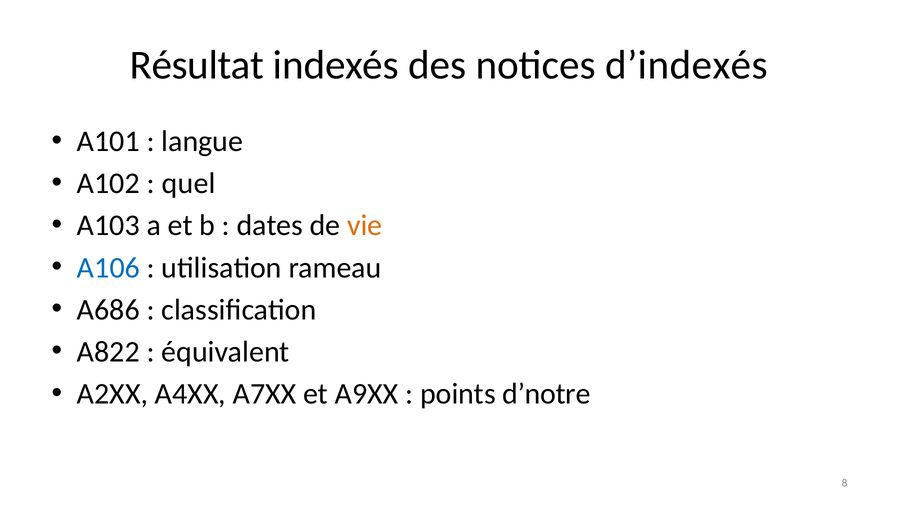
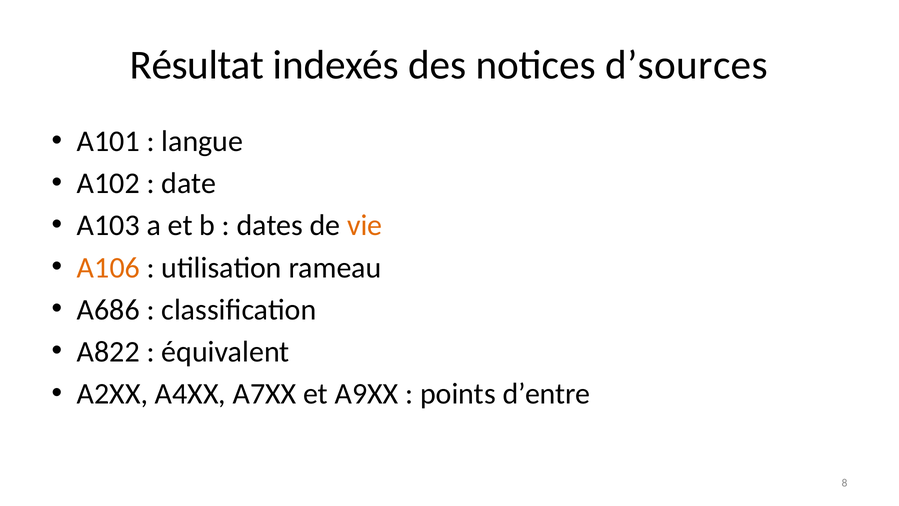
d’indexés: d’indexés -> d’sources (687, 65)
quel: quel -> date (189, 183)
A106 colour: blue -> orange (108, 267)
d’notre: d’notre -> d’entre (546, 393)
